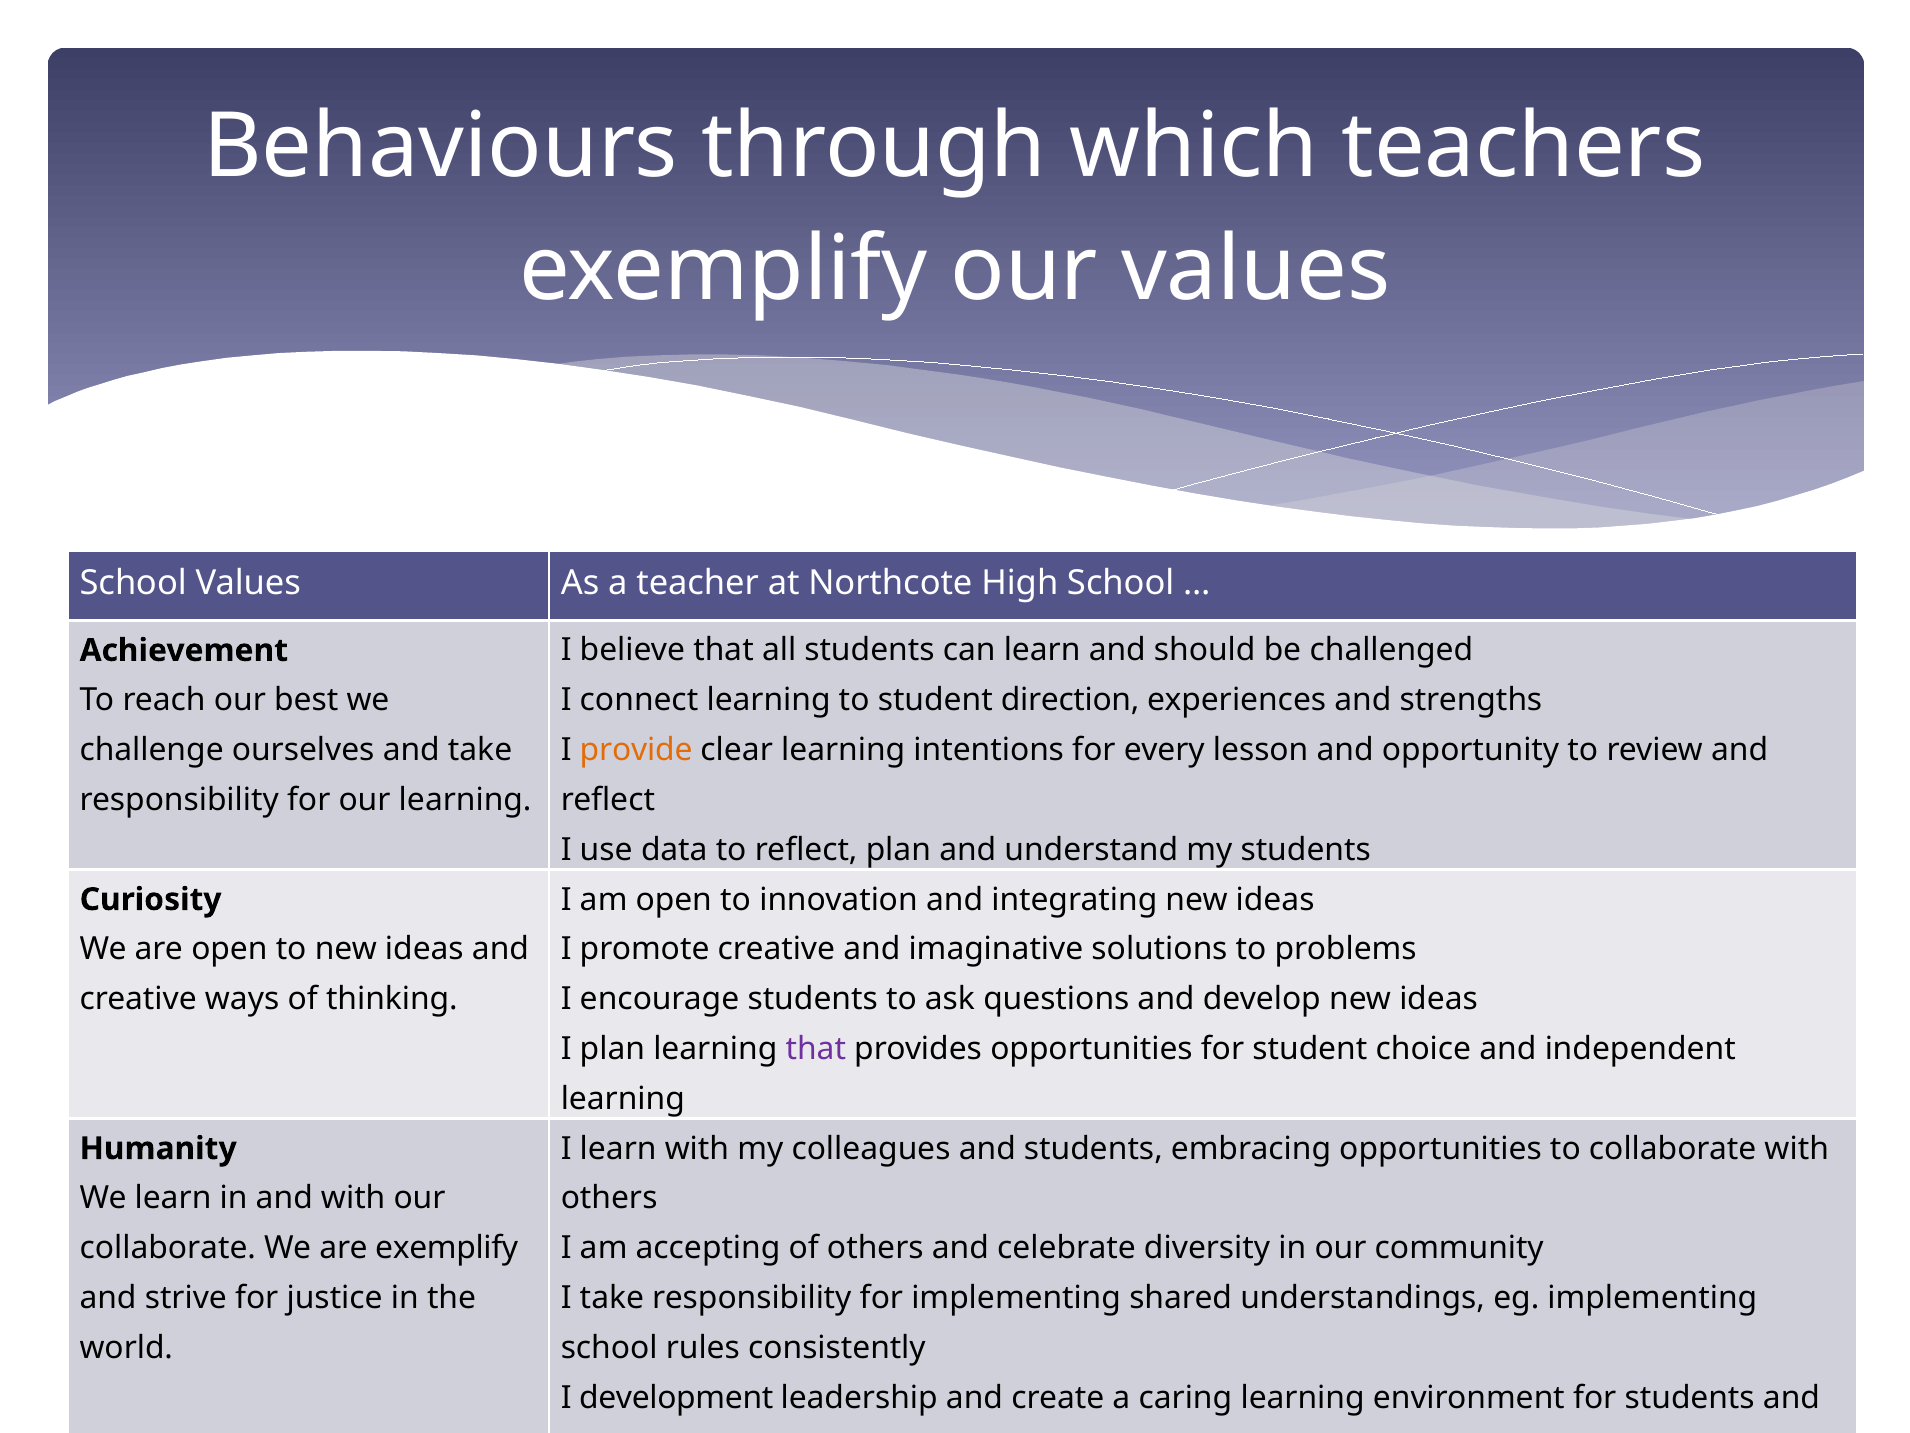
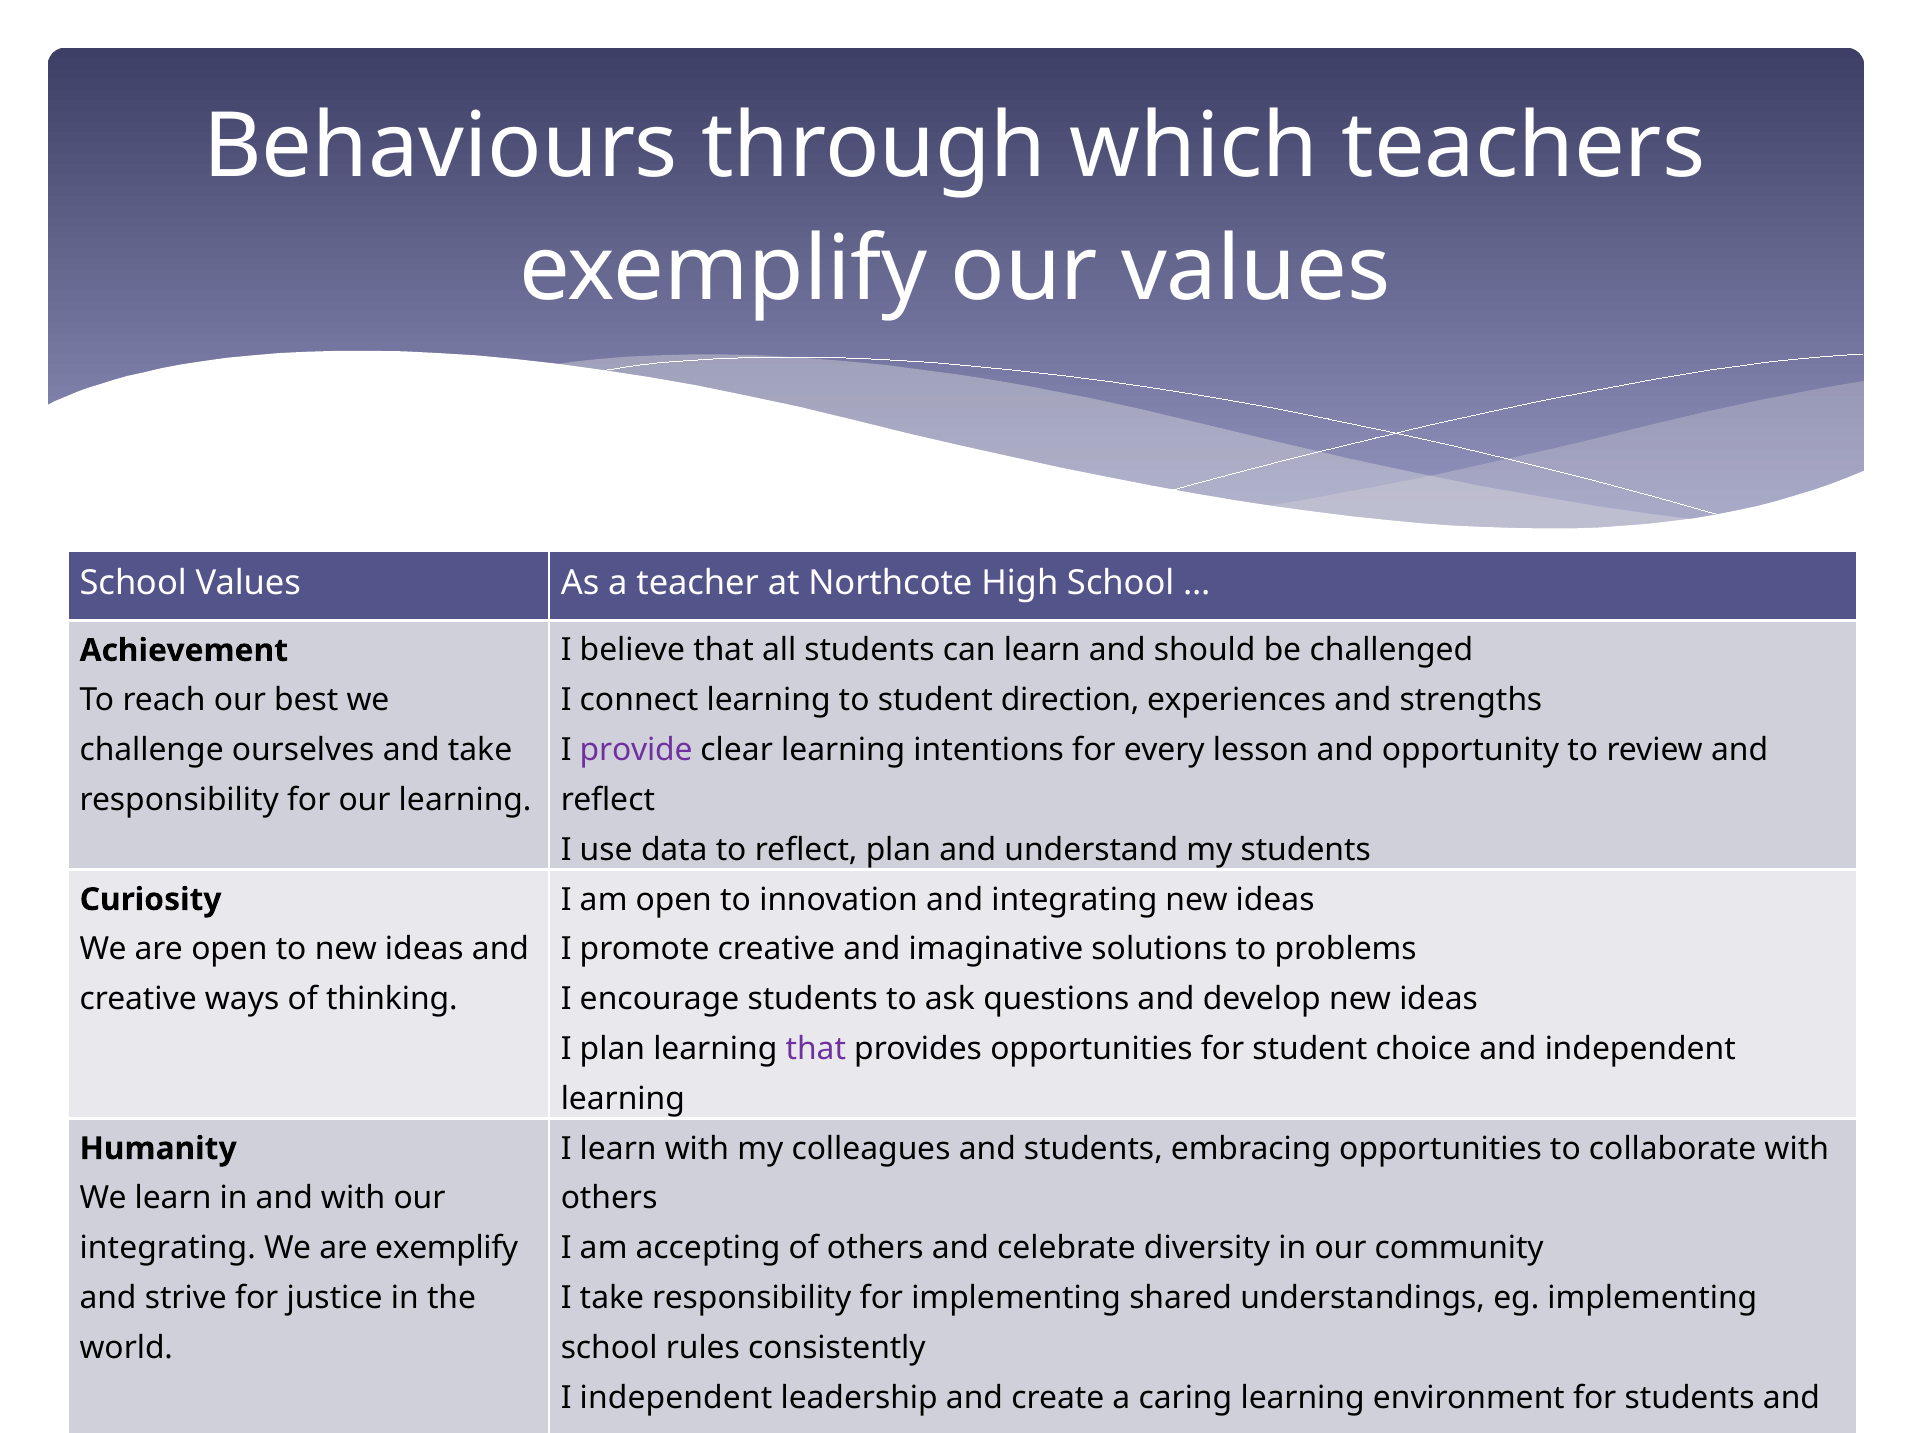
provide colour: orange -> purple (636, 750)
collaborate: collaborate -> integrating (168, 1248)
I development: development -> independent (676, 1397)
